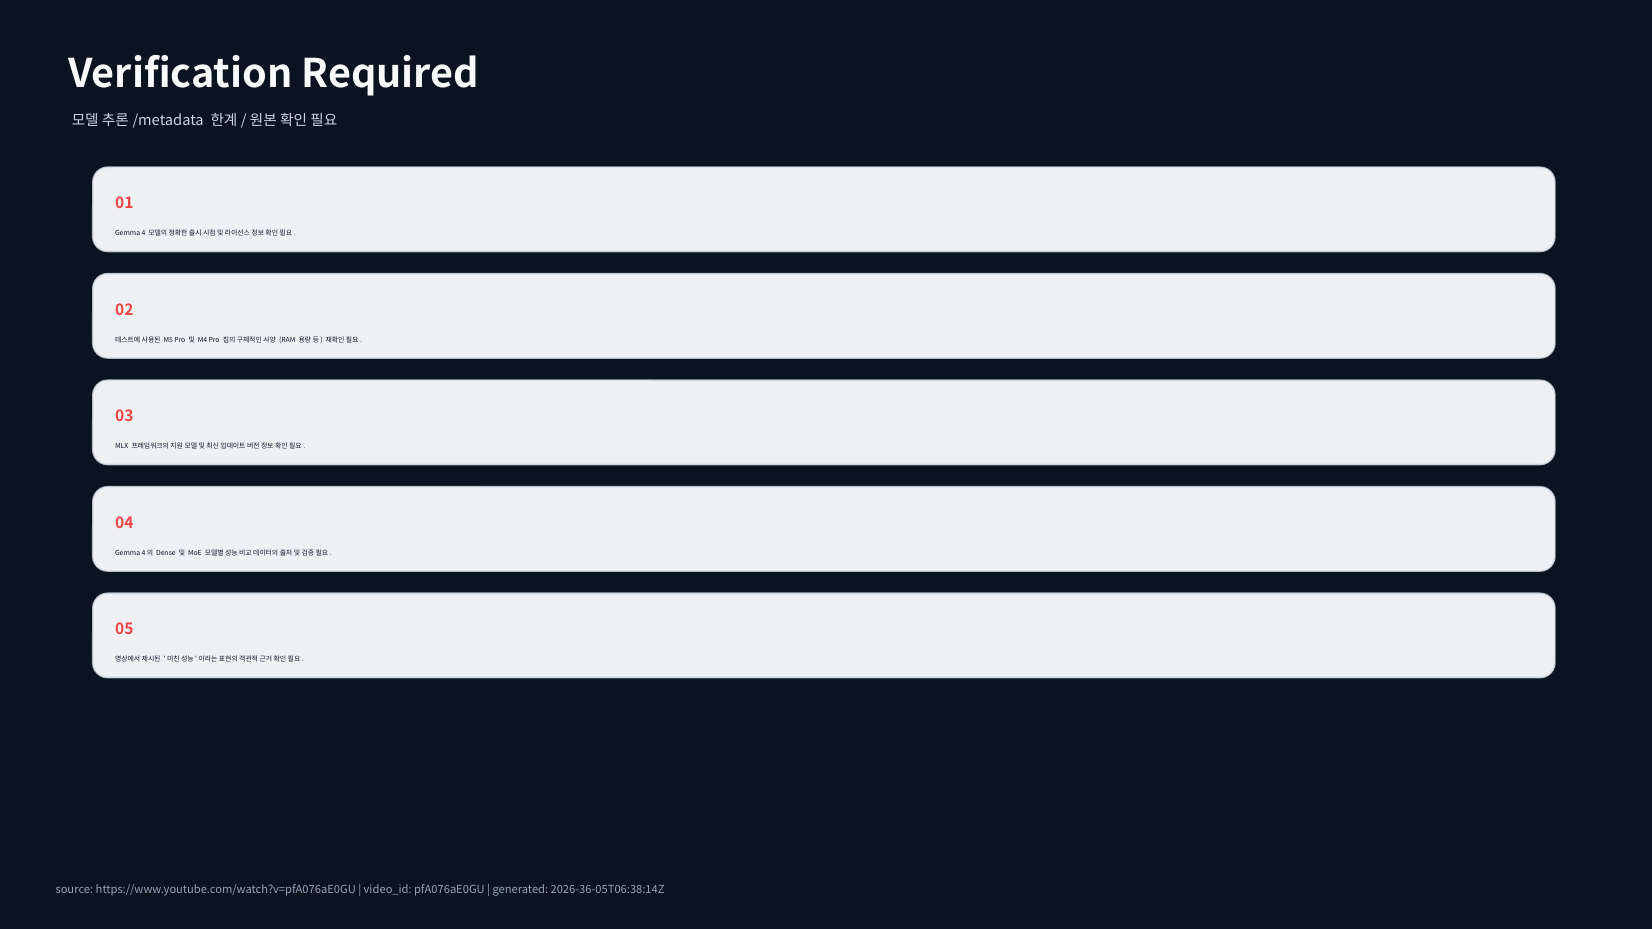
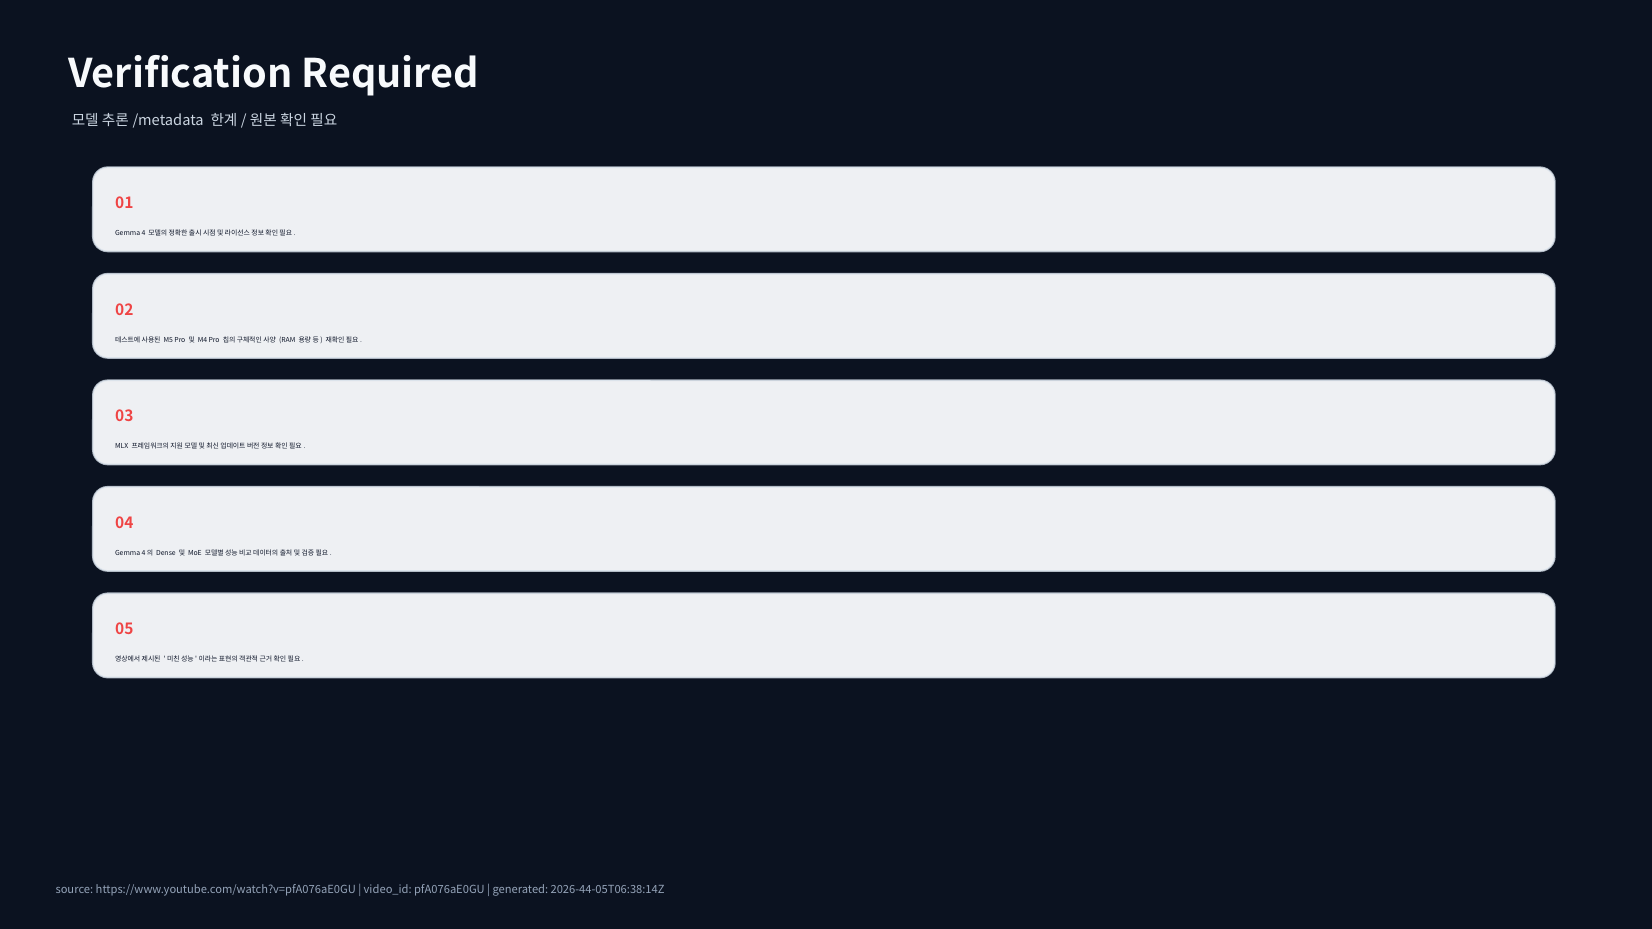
2026-36-05T06:38:14Z: 2026-36-05T06:38:14Z -> 2026-44-05T06:38:14Z (608, 890)
